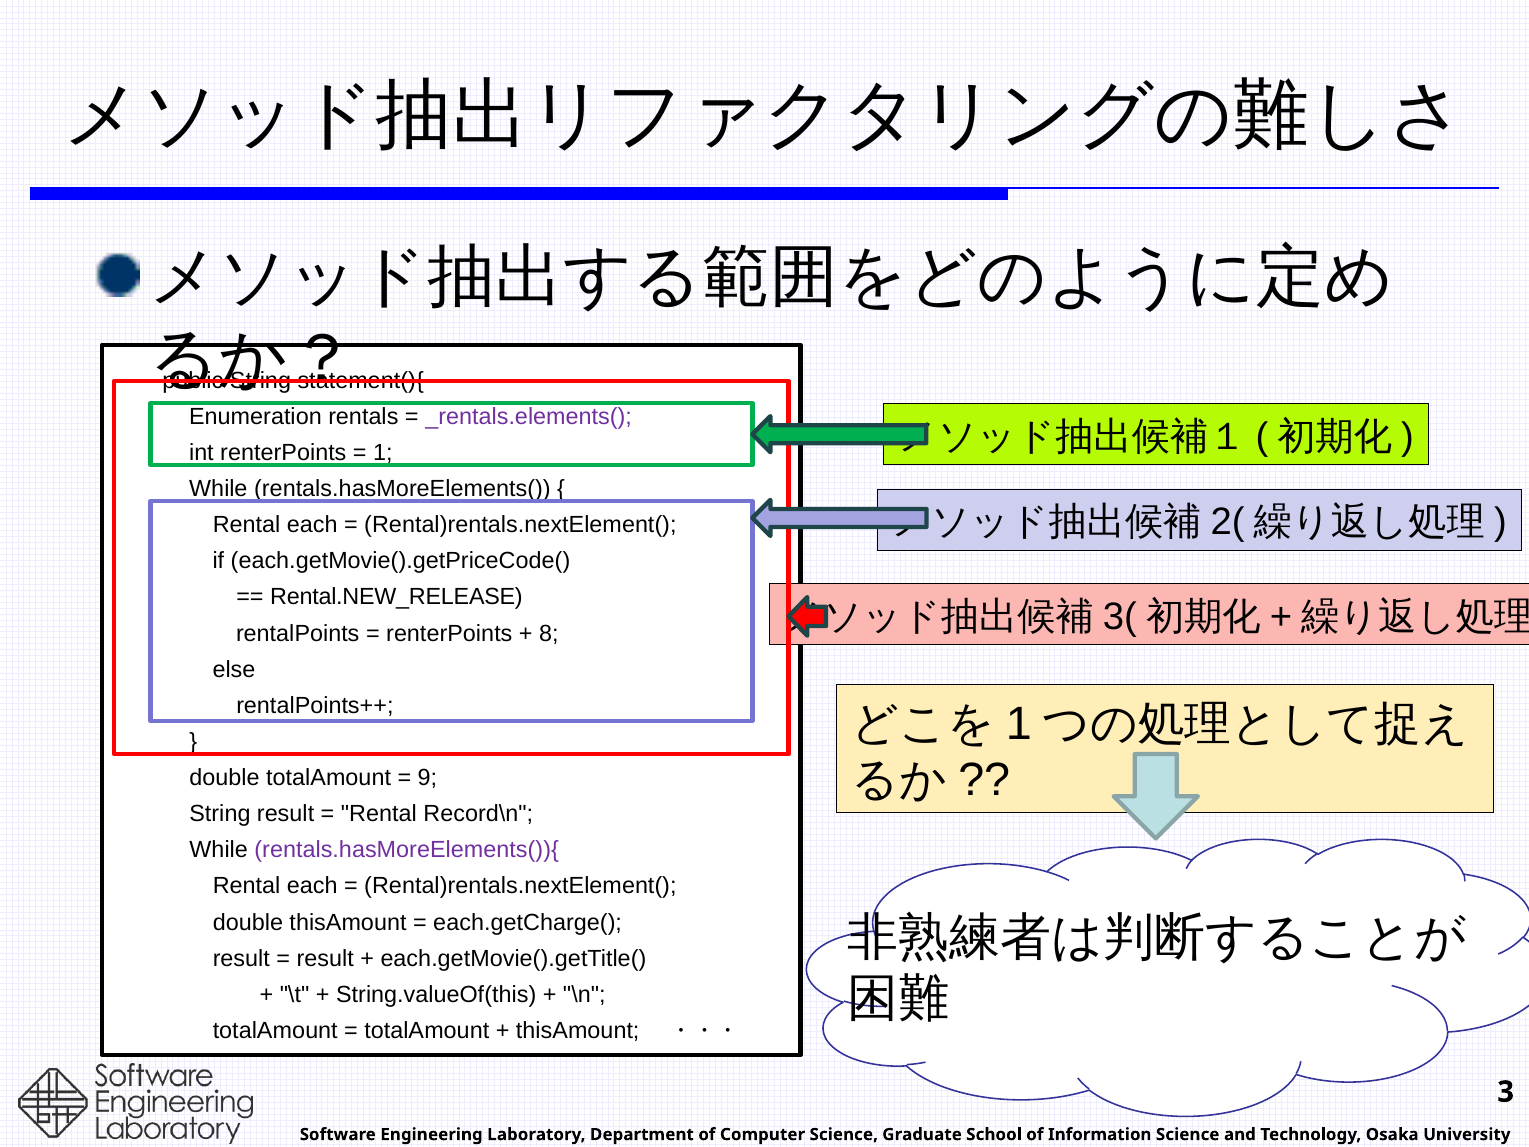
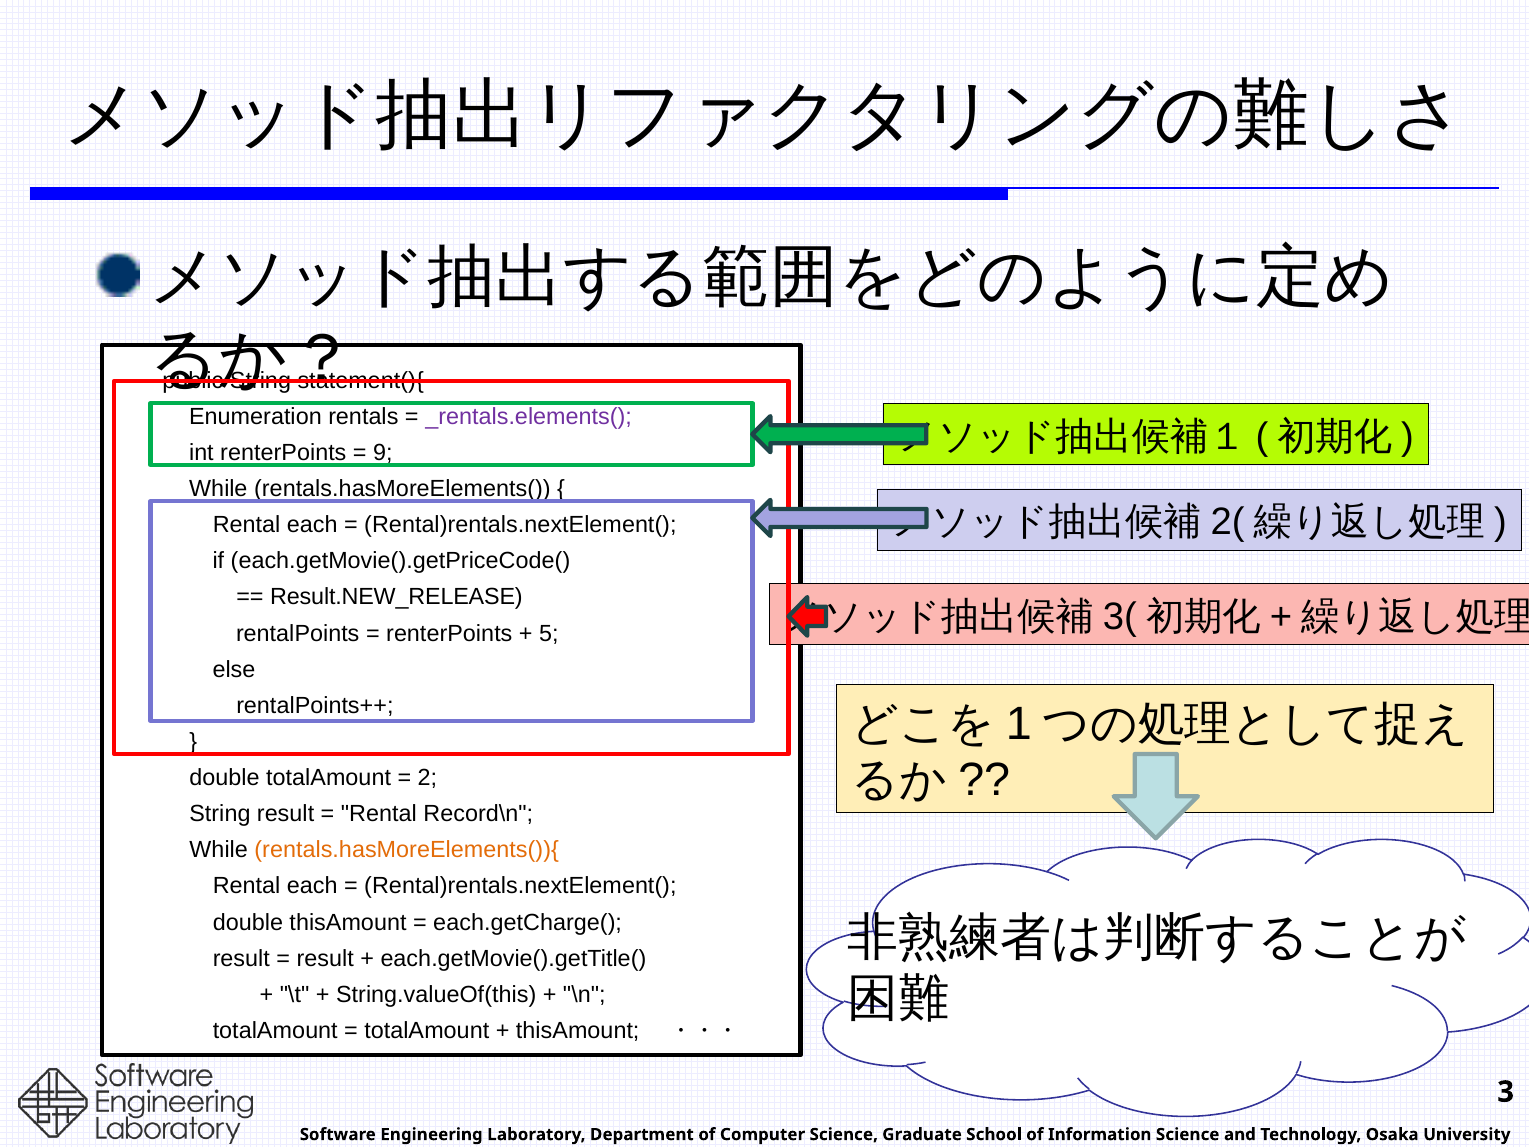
1: 1 -> 9 (383, 453)
Rental.NEW_RELEASE: Rental.NEW_RELEASE -> Result.NEW_RELEASE (396, 597)
8: 8 -> 5 (549, 633)
9: 9 -> 2 (427, 778)
rentals.hasMoreElements()){ colour: purple -> orange (407, 850)
